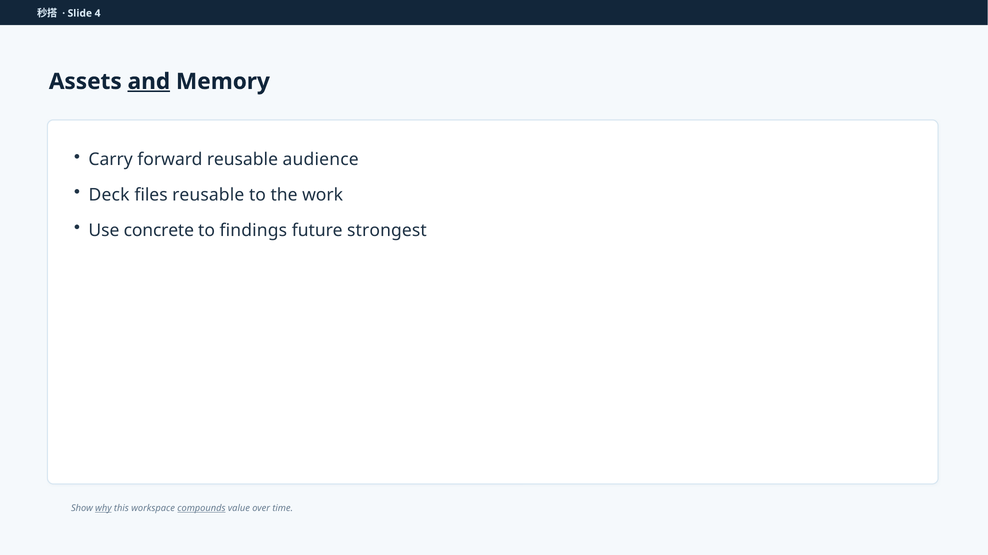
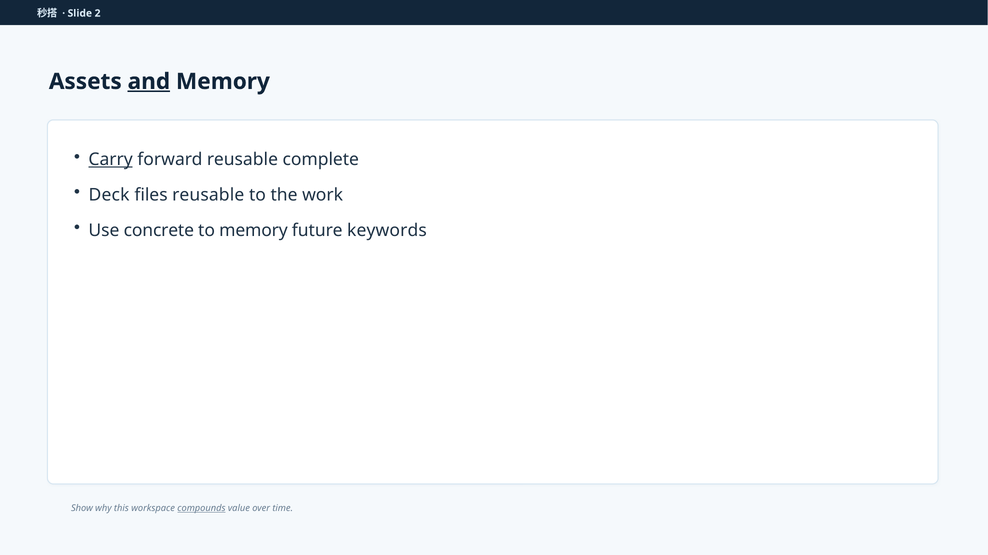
4: 4 -> 2 (98, 13)
Carry underline: none -> present (111, 160)
audience: audience -> complete (321, 160)
to findings: findings -> memory (253, 231)
strongest: strongest -> keywords (387, 231)
why underline: present -> none (103, 509)
